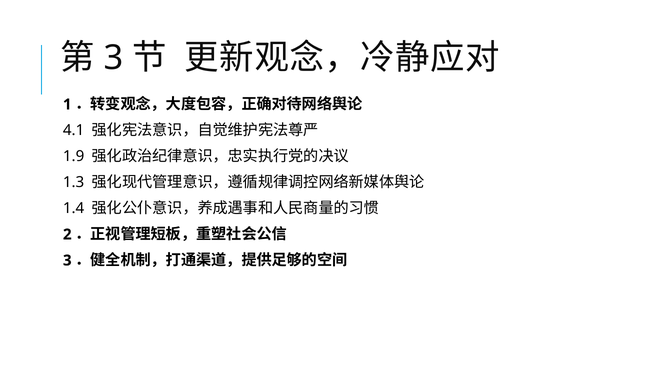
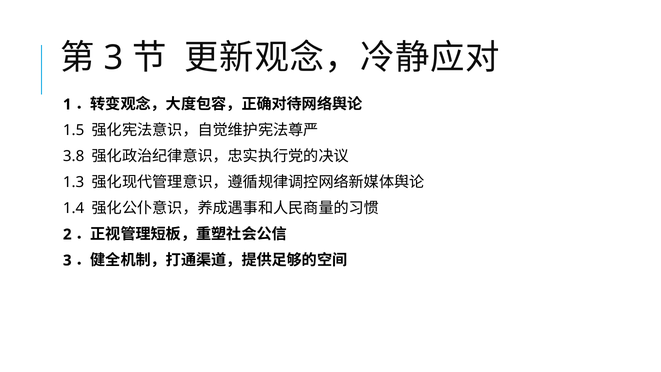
4.1: 4.1 -> 1.5 (74, 130)
1.9: 1.9 -> 3.8 (74, 156)
